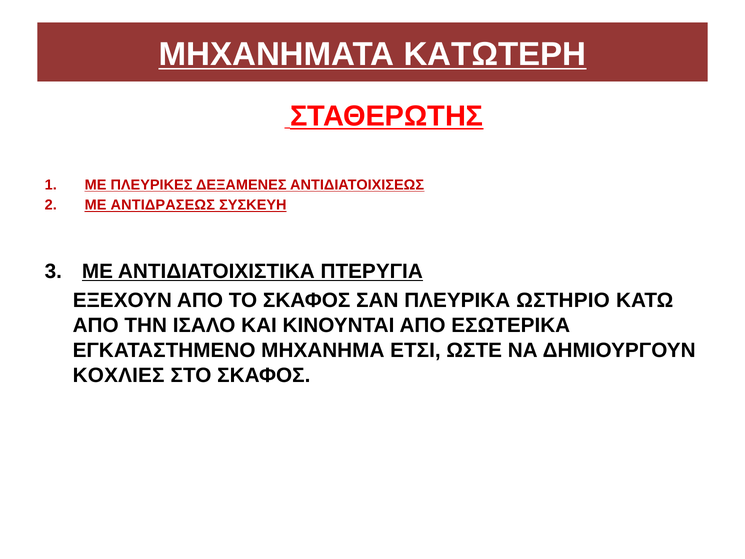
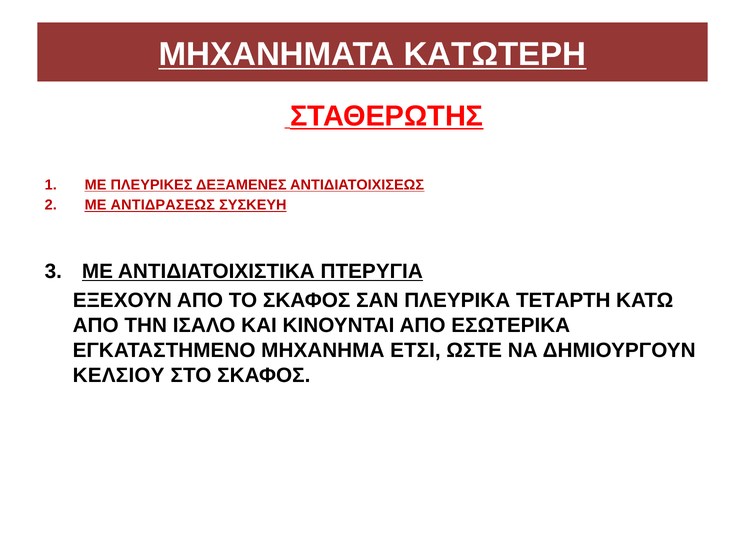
ΩΣΤΗΡΙΟ: ΩΣΤΗΡΙΟ -> ΤΕΤΑΡΤΗ (563, 300)
ΚΟΧΛΙΕΣ: ΚΟΧΛΙΕΣ -> ΚΕΛΣΙΟΥ (119, 375)
